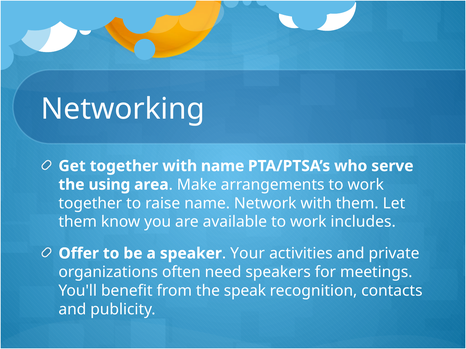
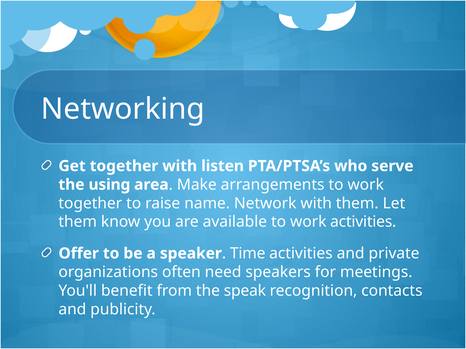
with name: name -> listen (223, 166)
work includes: includes -> activities (363, 222)
Your: Your -> Time (248, 254)
